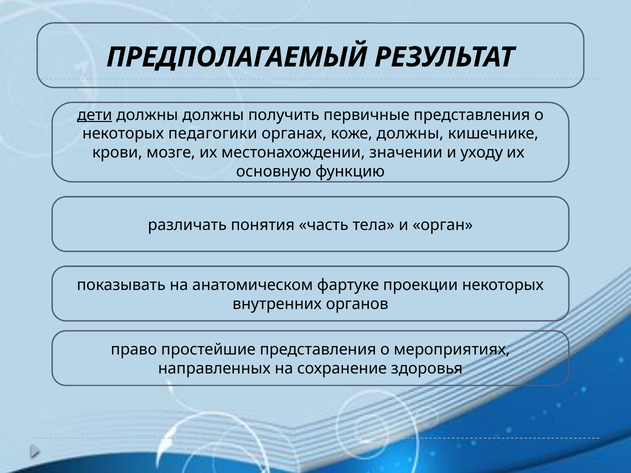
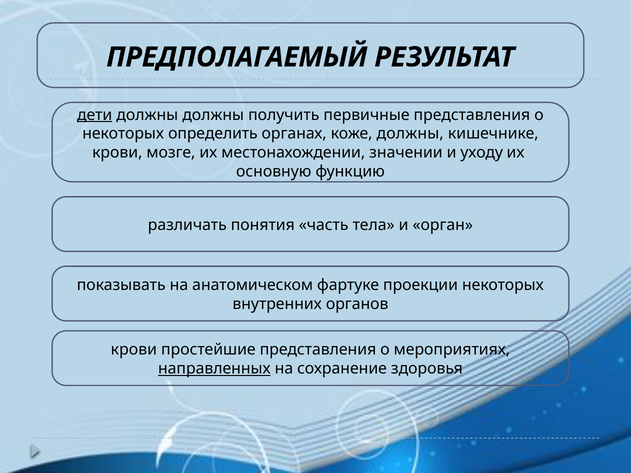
педагогики: педагогики -> определить (213, 134)
право: право -> крови (134, 350)
направленных underline: none -> present (214, 369)
